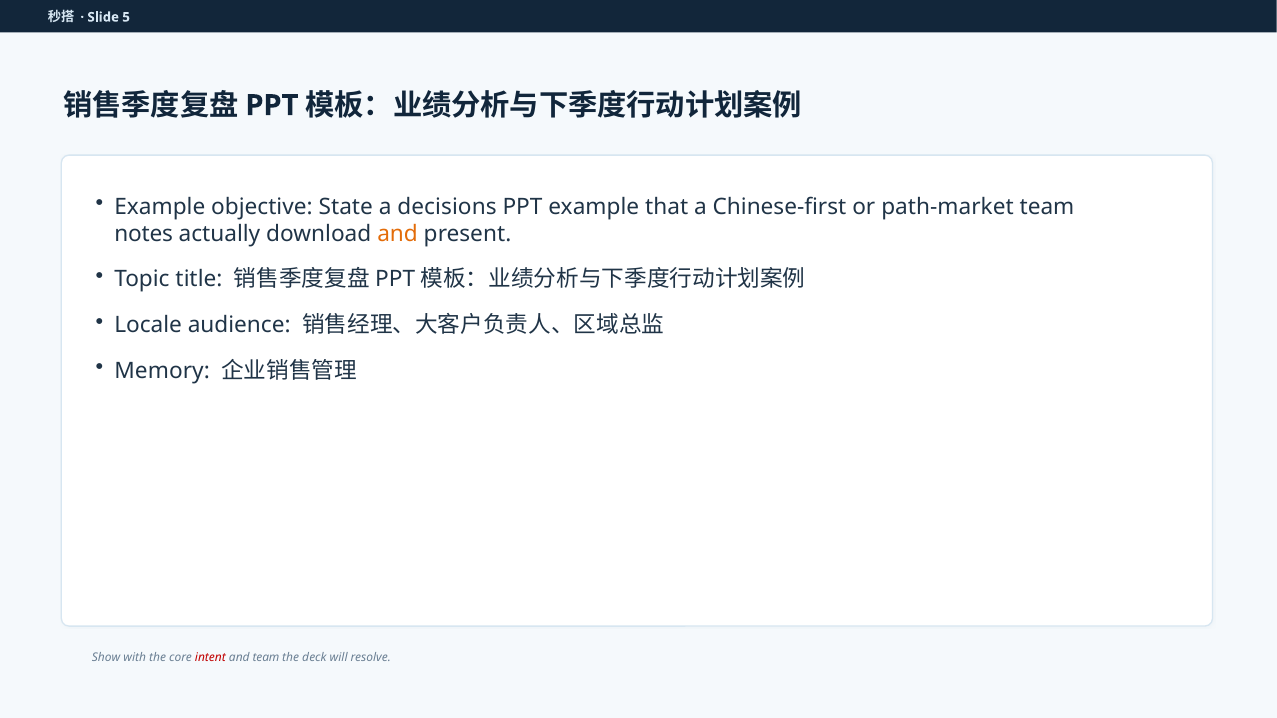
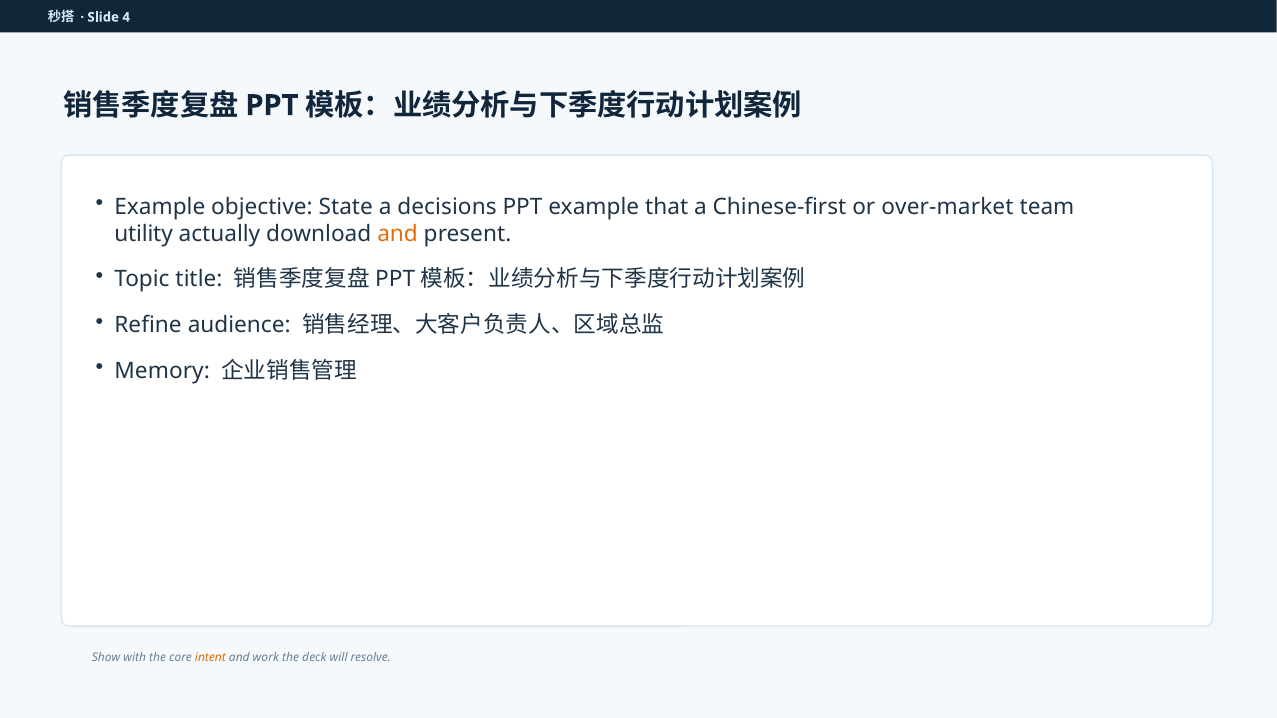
5: 5 -> 4 (126, 17)
path-market: path-market -> over-market (947, 207)
notes: notes -> utility (144, 234)
Locale: Locale -> Refine (148, 325)
intent colour: red -> orange (210, 658)
and team: team -> work (266, 658)
